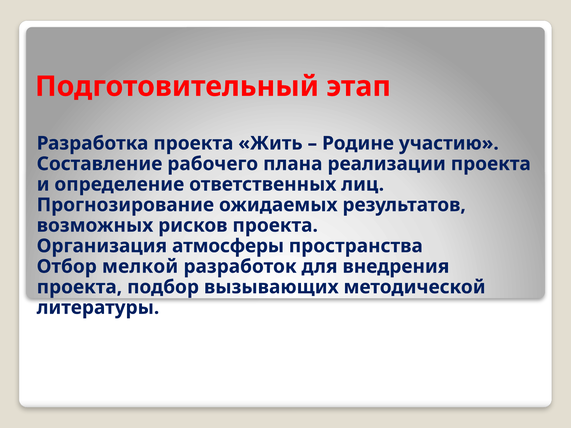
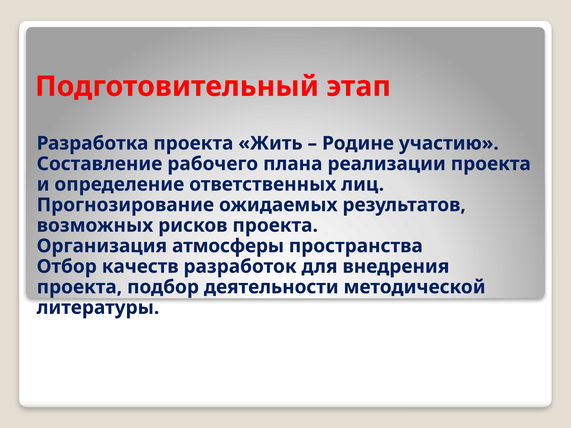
мелкой: мелкой -> качеств (140, 267)
вызывающих: вызывающих -> деятельности (271, 287)
